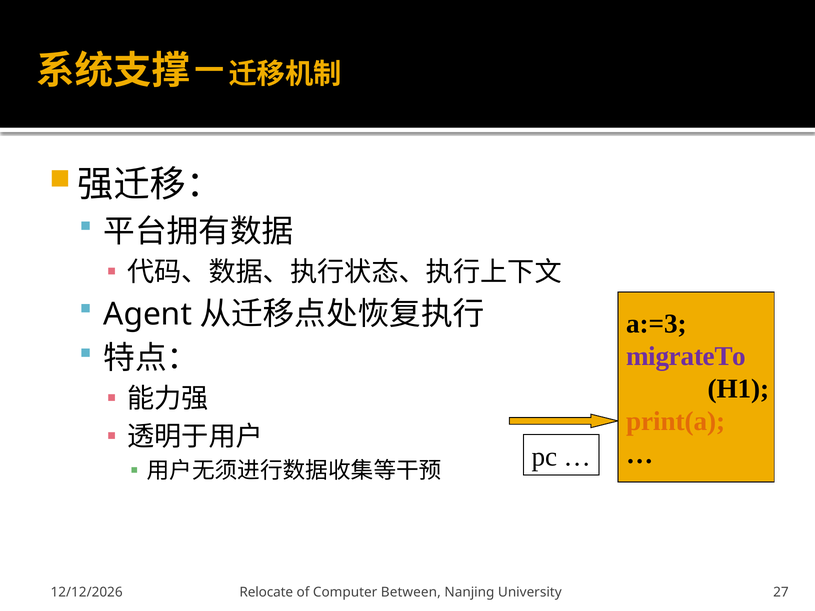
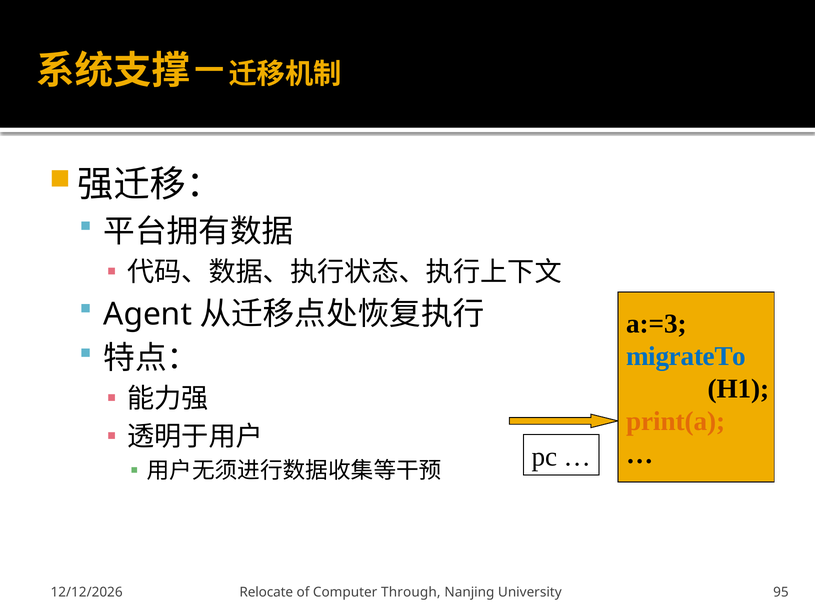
migrateTo colour: purple -> blue (686, 356)
Between: Between -> Through (411, 592)
27: 27 -> 95 (781, 592)
